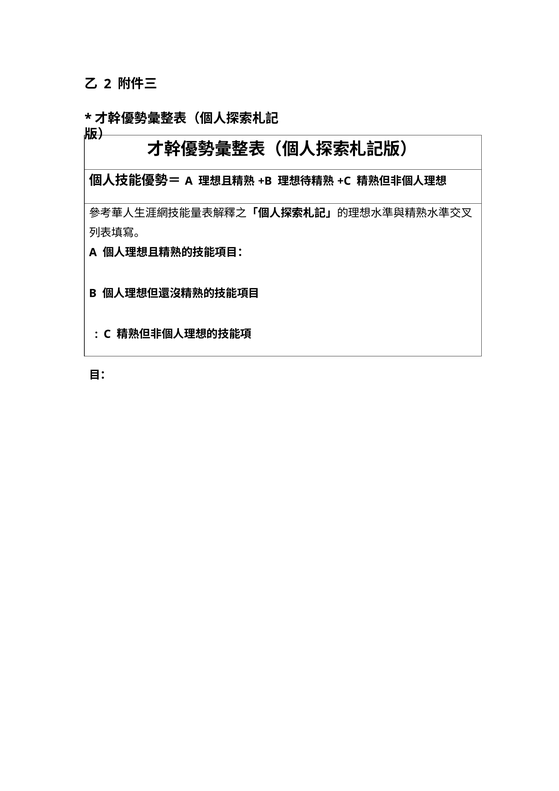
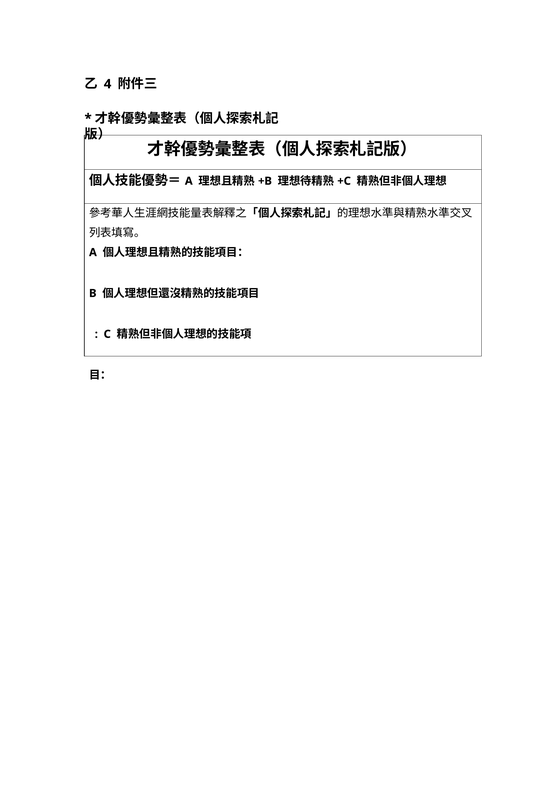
2: 2 -> 4 (108, 84)
